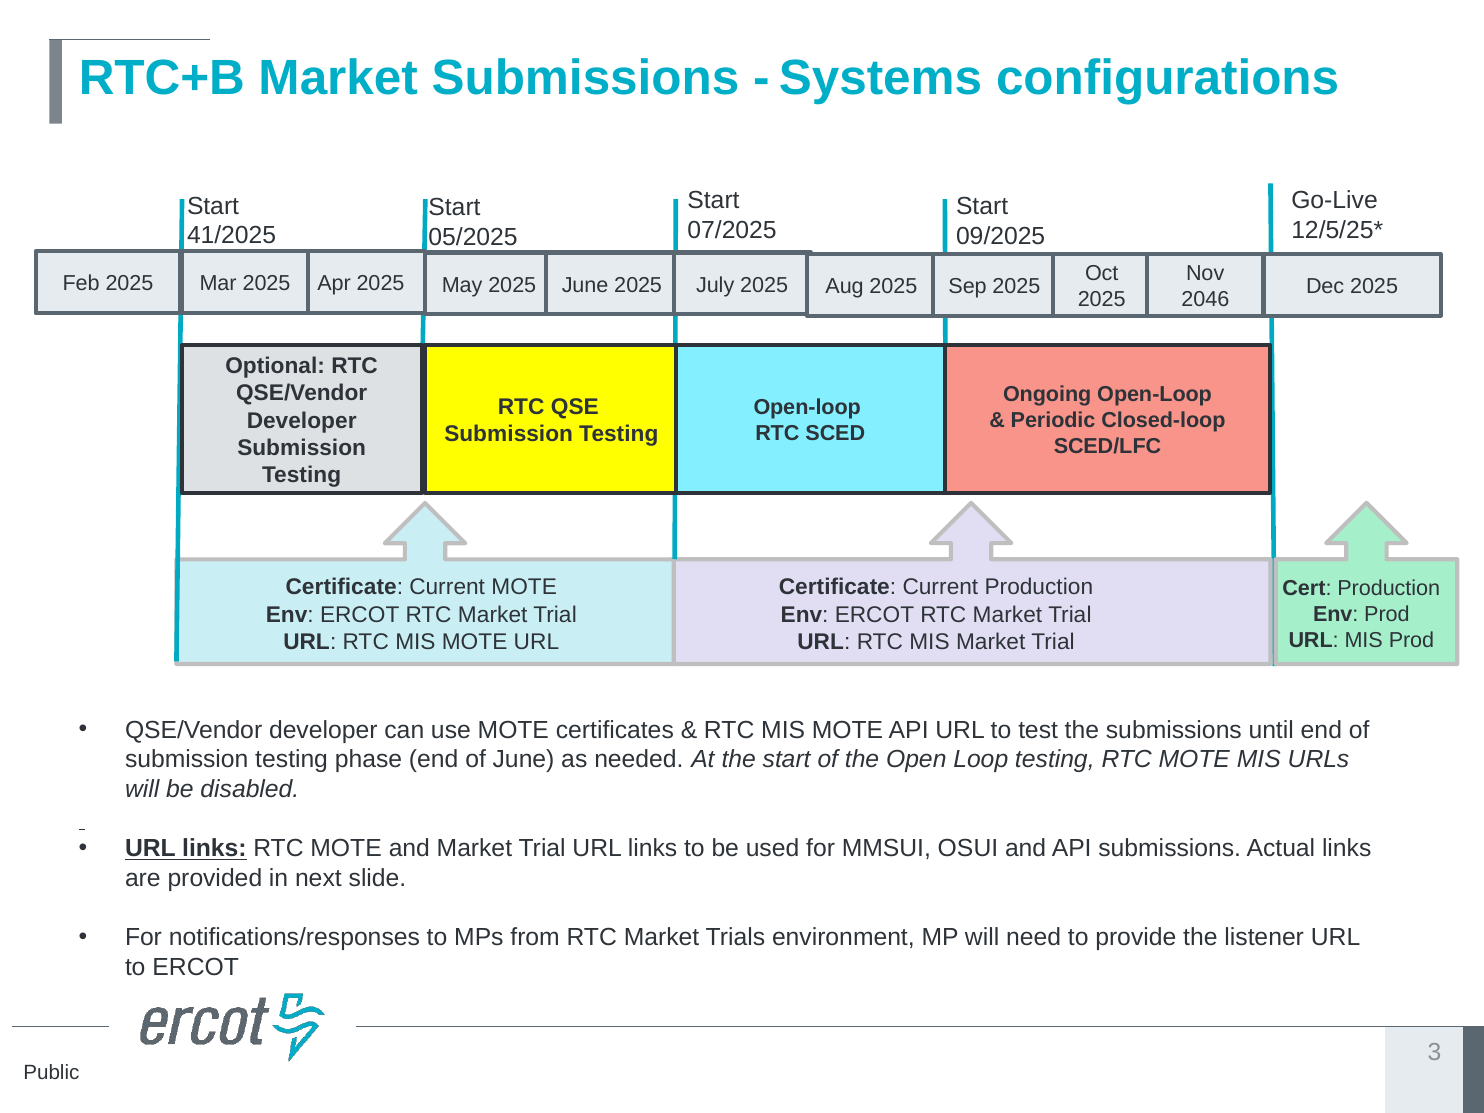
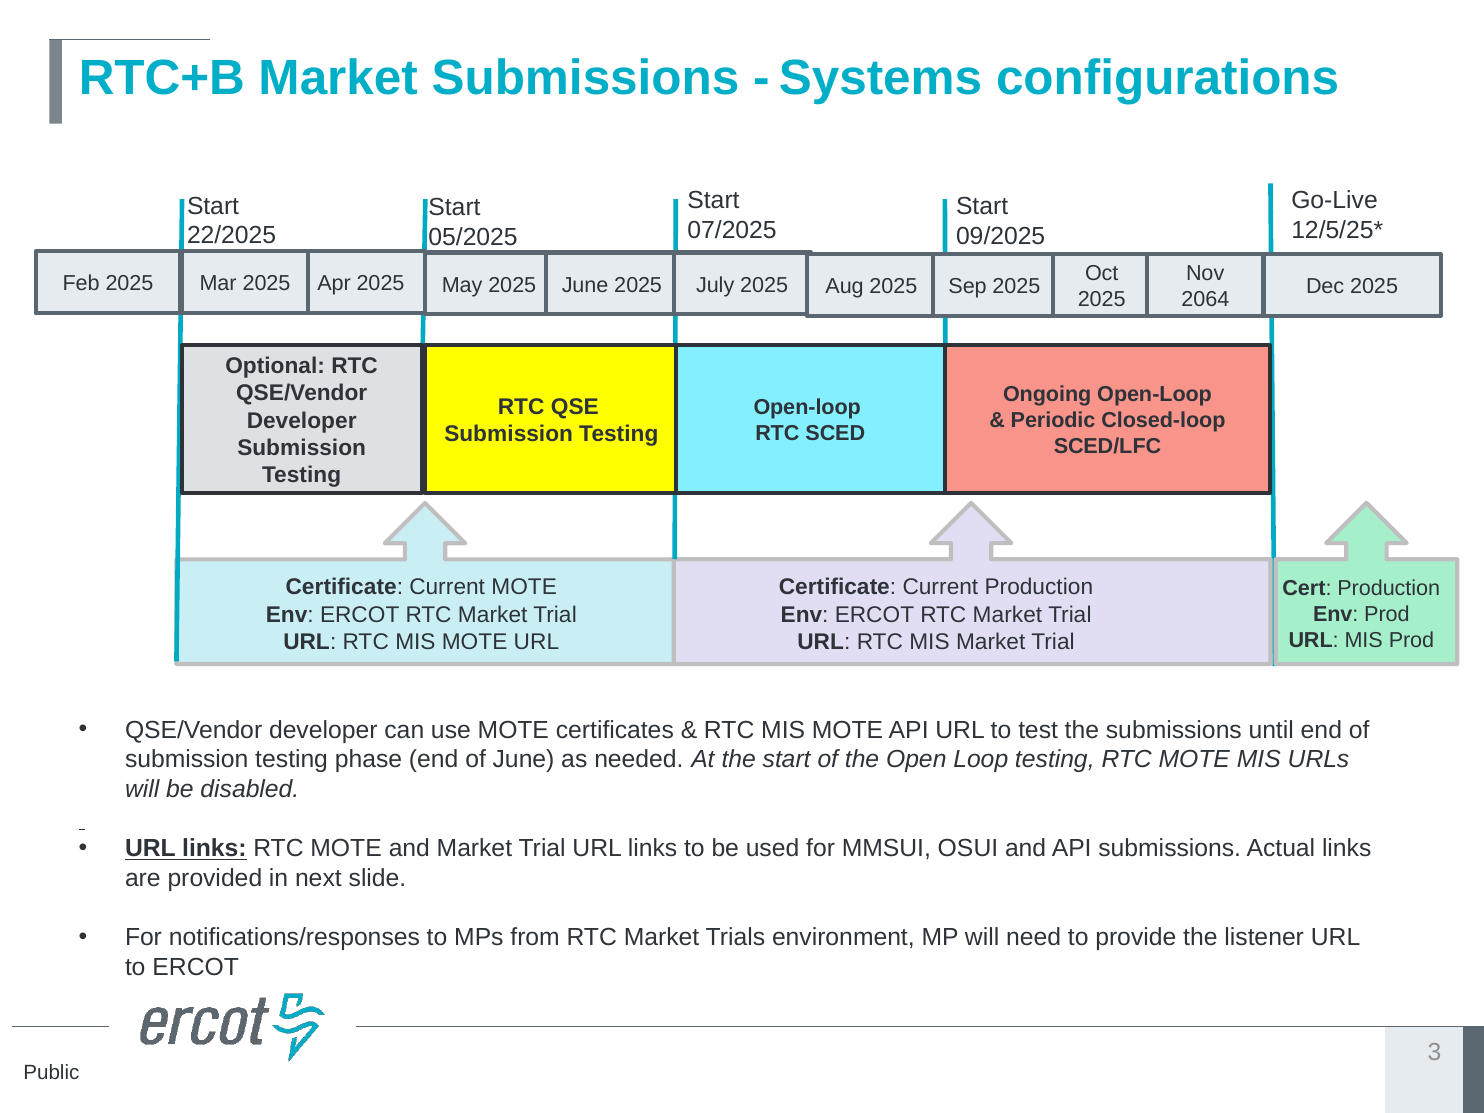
41/2025: 41/2025 -> 22/2025 (232, 236)
2046: 2046 -> 2064 (1205, 299)
